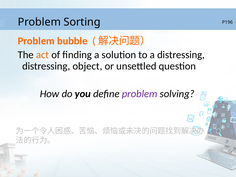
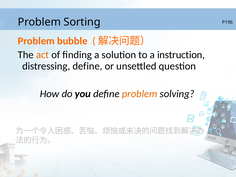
a distressing: distressing -> instruction (181, 55)
distressing object: object -> define (87, 66)
problem colour: purple -> orange (140, 94)
